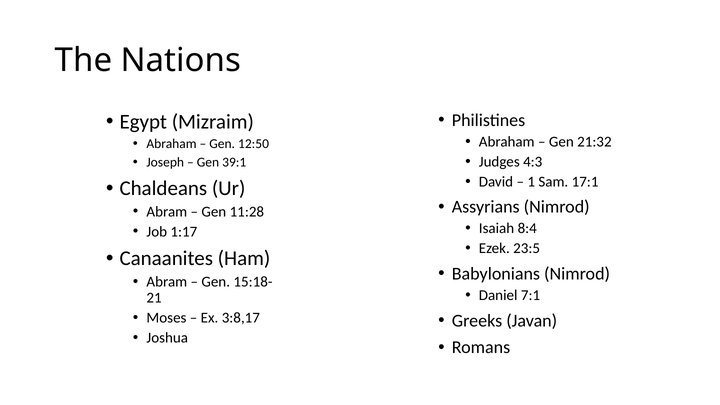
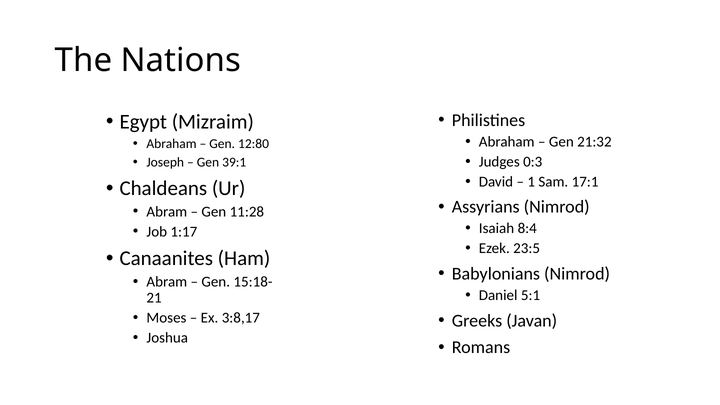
12:50: 12:50 -> 12:80 (254, 144)
4:3: 4:3 -> 0:3 (533, 162)
7:1: 7:1 -> 5:1 (531, 295)
